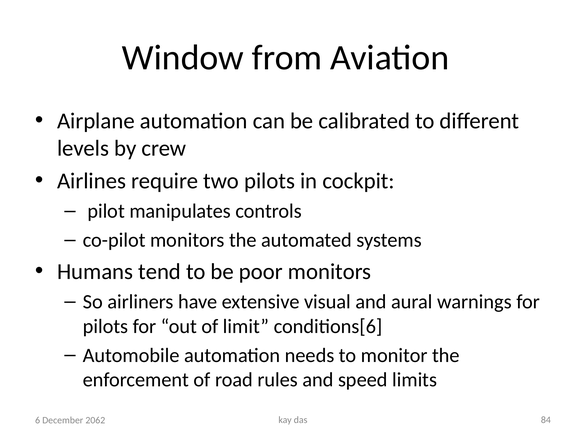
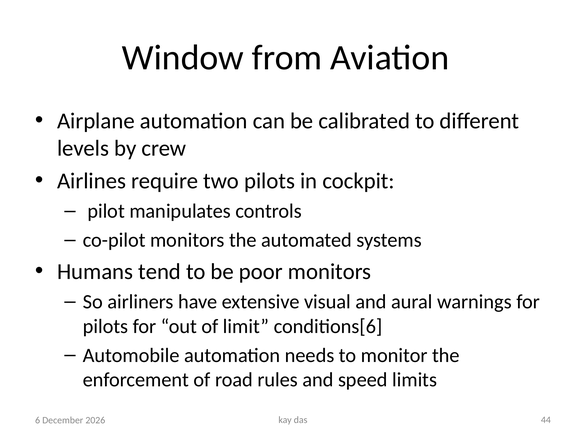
84: 84 -> 44 (546, 420)
2062: 2062 -> 2026 (95, 420)
